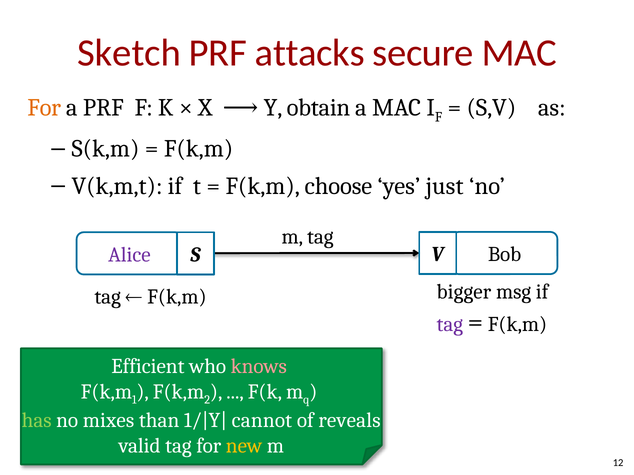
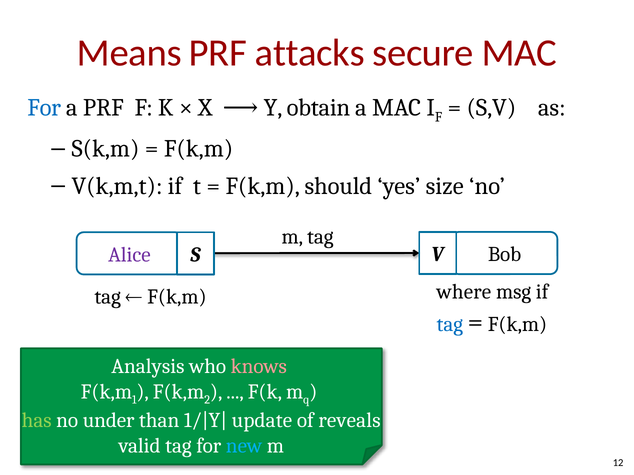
Sketch: Sketch -> Means (129, 53)
For colour: orange -> blue (44, 108)
choose: choose -> should (338, 186)
just: just -> size (445, 186)
bigger: bigger -> where (464, 292)
tag colour: purple -> blue (450, 324)
Efficient: Efficient -> Analysis (148, 367)
mixes: mixes -> under (109, 421)
cannot: cannot -> update (262, 421)
new colour: yellow -> light blue (244, 446)
